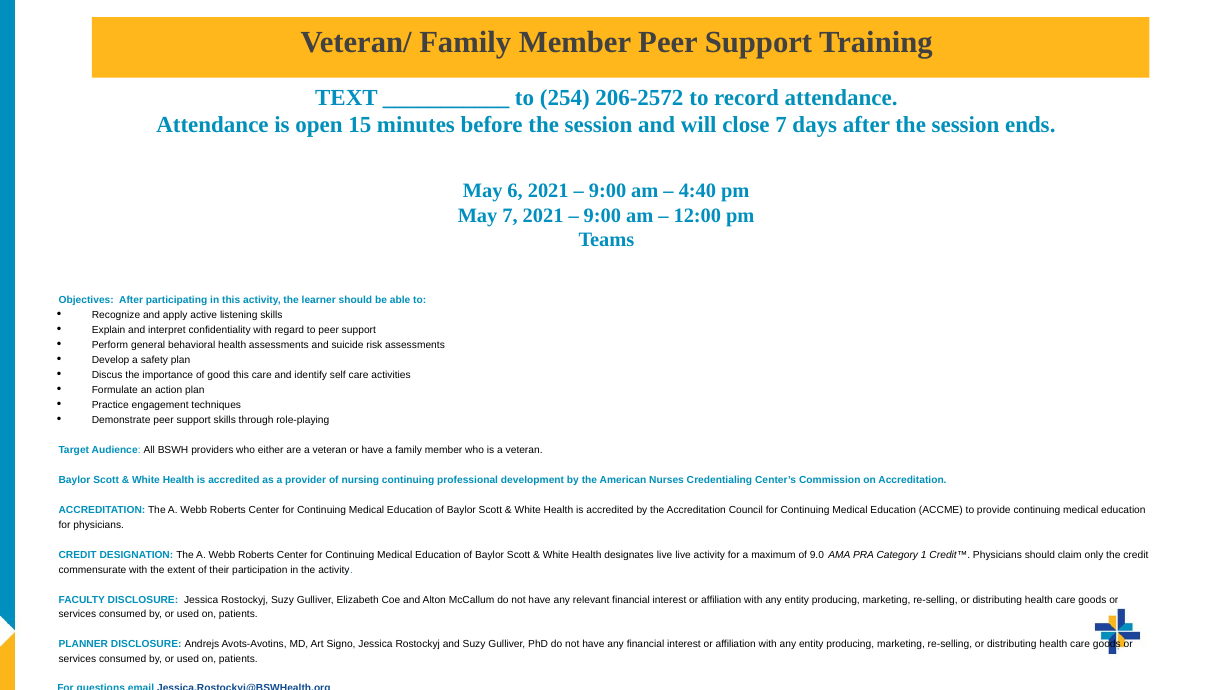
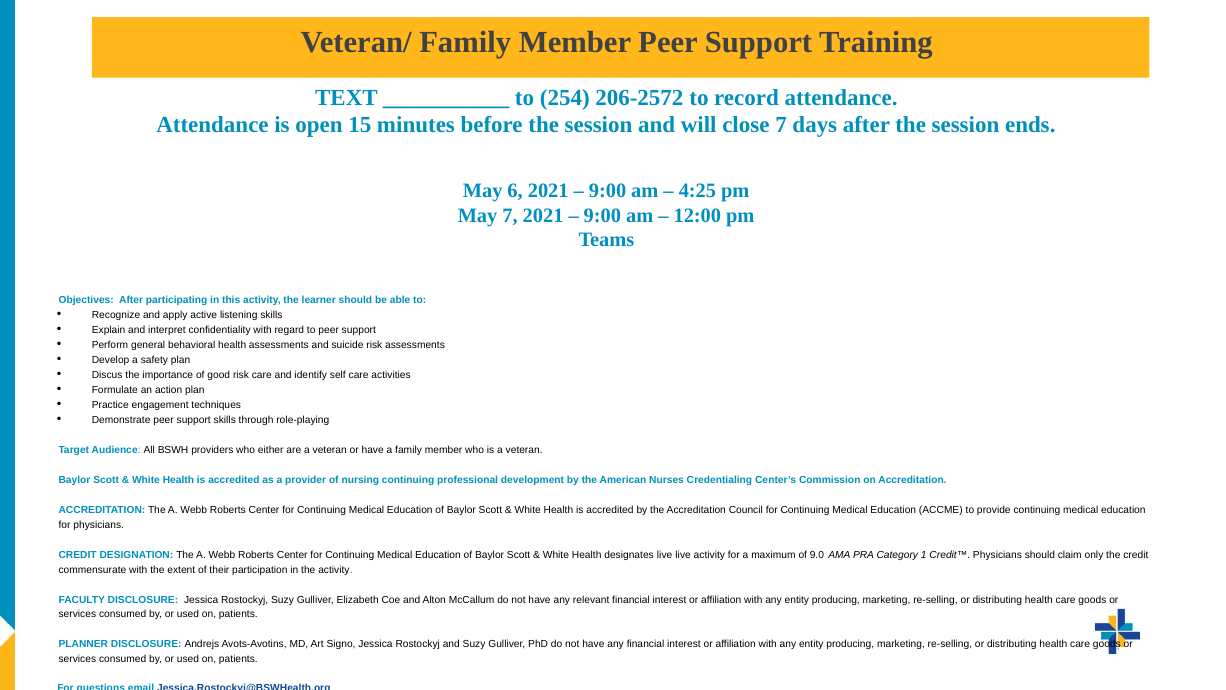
4:40: 4:40 -> 4:25 (697, 191)
good this: this -> risk (241, 375)
